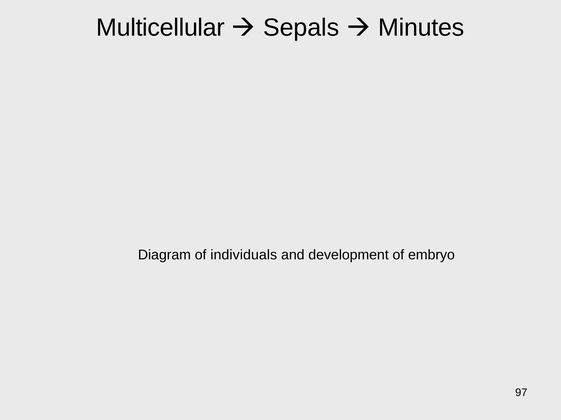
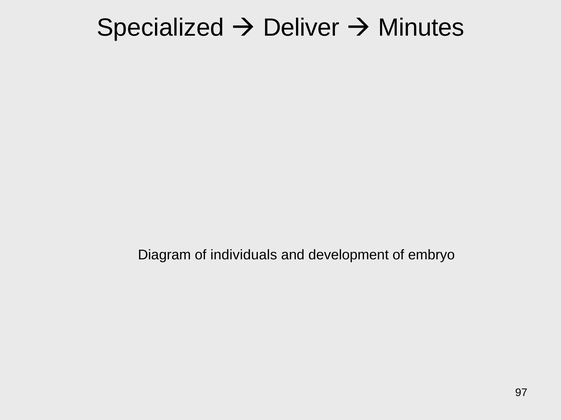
Multicellular: Multicellular -> Specialized (160, 28)
Sepals: Sepals -> Deliver (301, 28)
